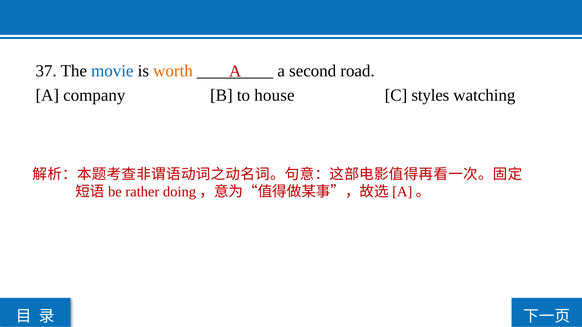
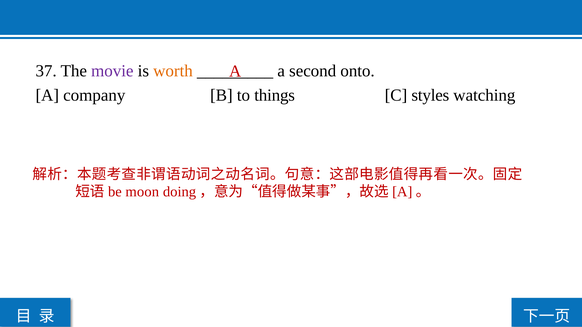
movie colour: blue -> purple (112, 71)
road: road -> onto (358, 71)
house: house -> things (275, 95)
rather: rather -> moon (142, 192)
